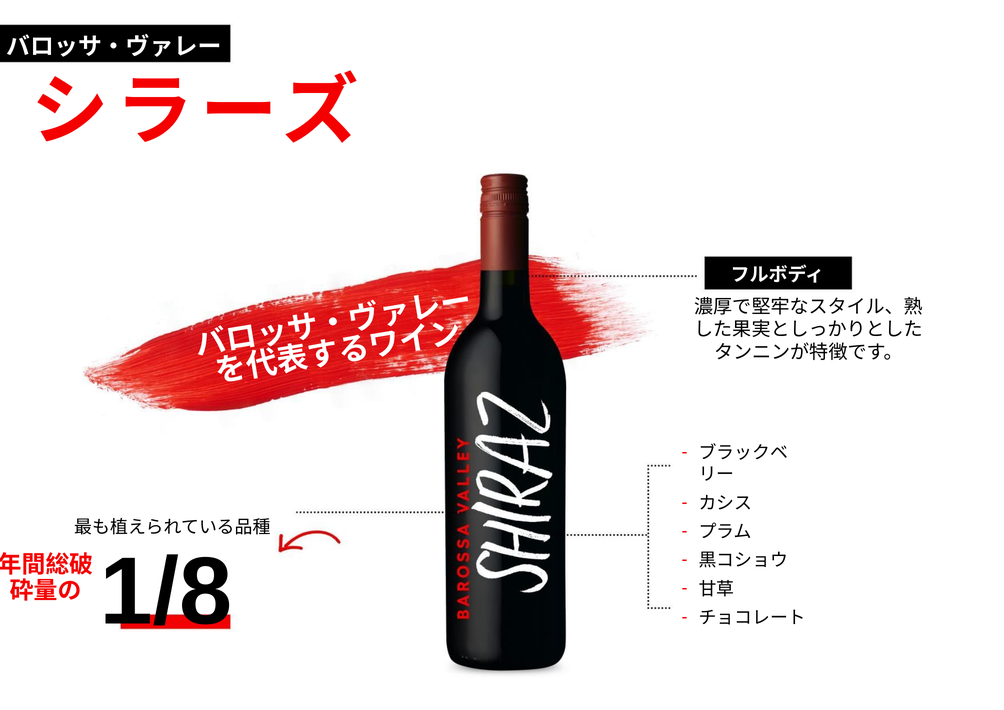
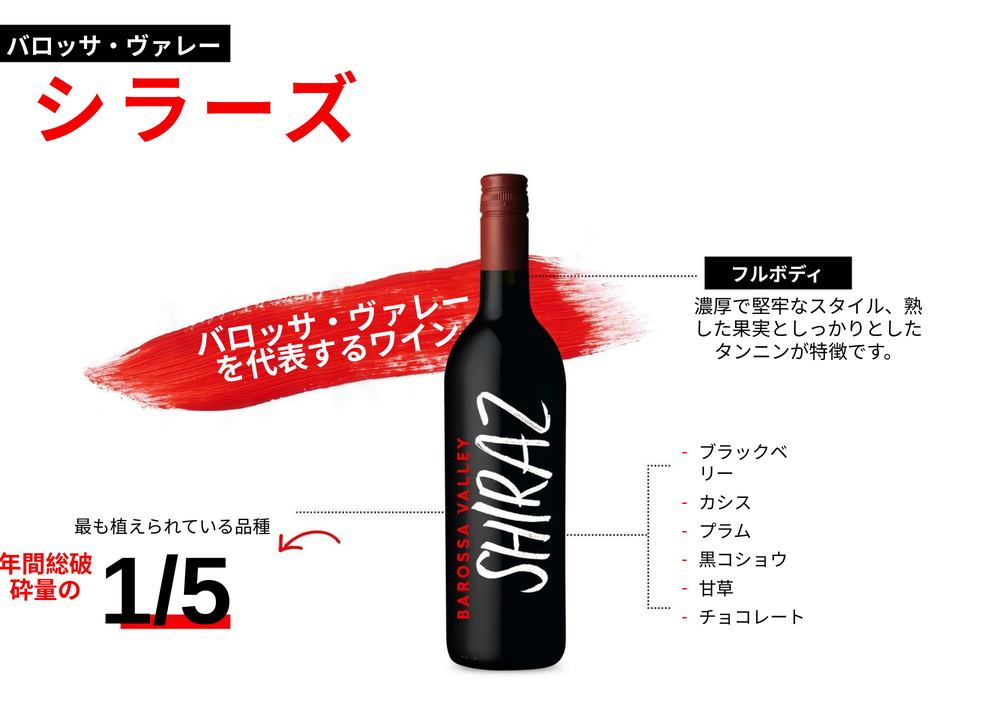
1/8: 1/8 -> 1/5 (166, 592)
